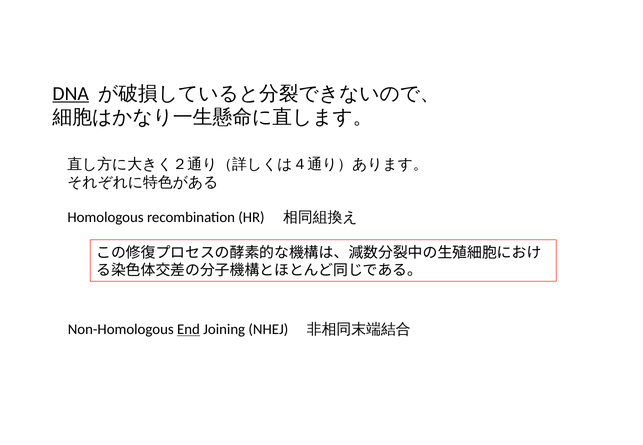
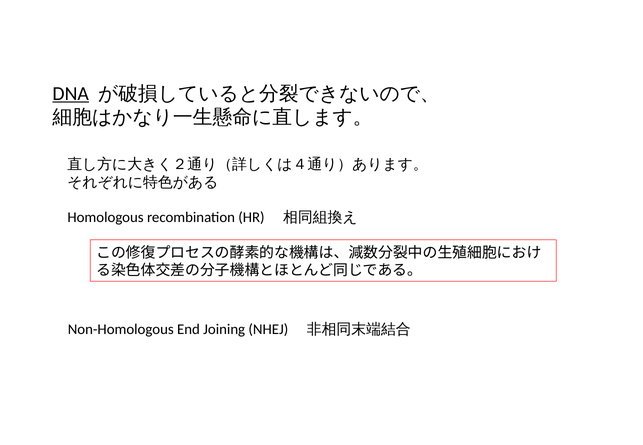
End underline: present -> none (188, 330)
